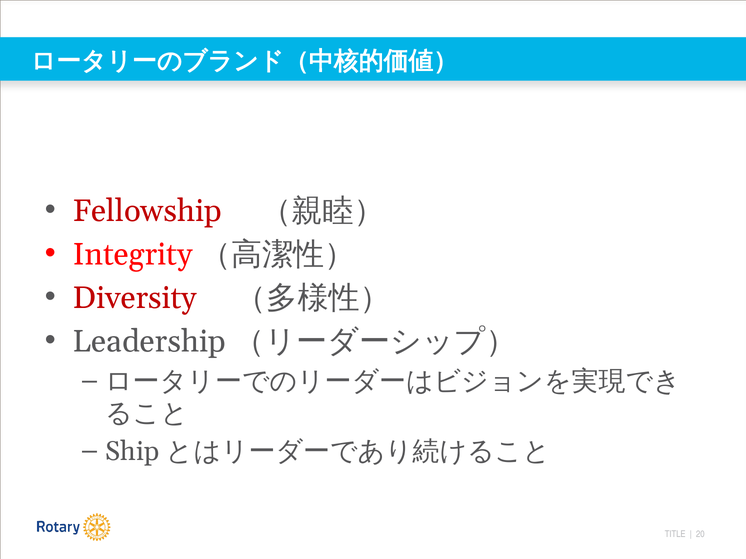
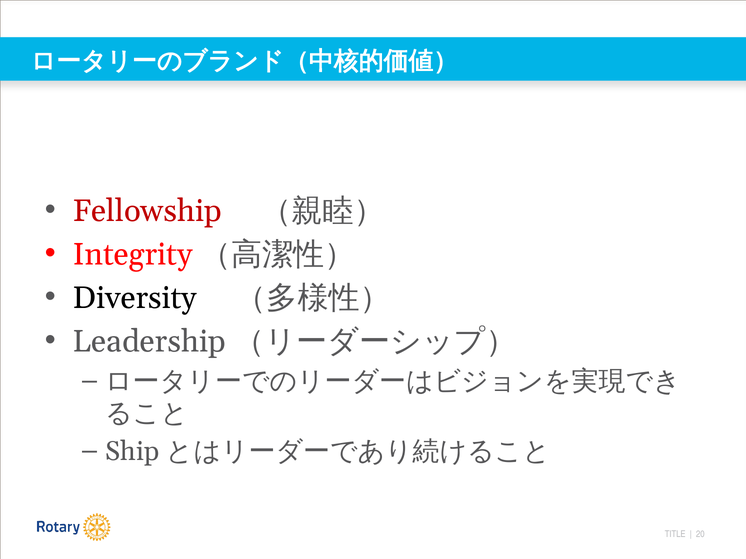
Diversity colour: red -> black (135, 298)
